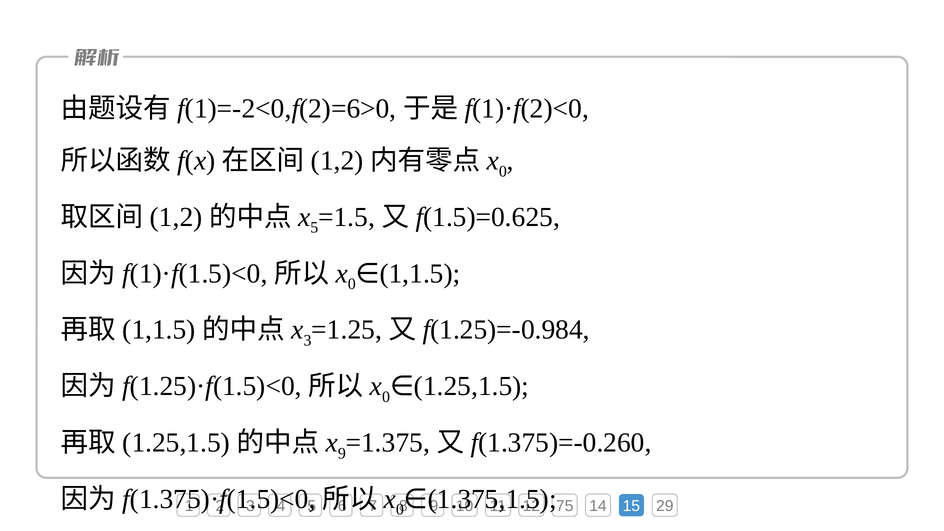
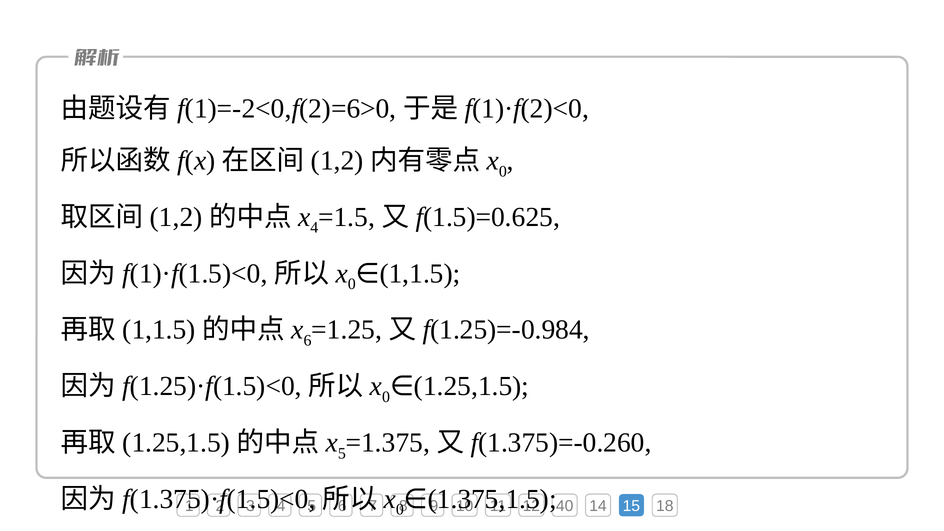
5: 5 -> 4 (314, 228)
3: 3 -> 6 (308, 341)
9: 9 -> 5 (342, 453)
75: 75 -> 40 (565, 506)
29: 29 -> 18 (665, 506)
